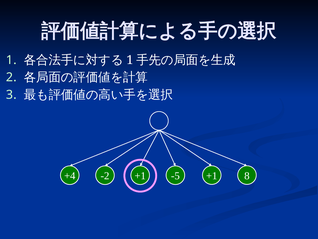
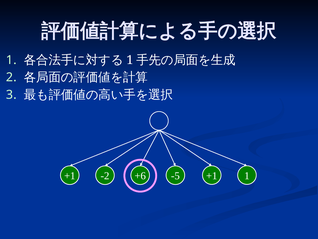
+4: +4 -> +1 (70, 176)
-2 +1: +1 -> +6 (140, 176)
+1 8: 8 -> 1 (247, 175)
